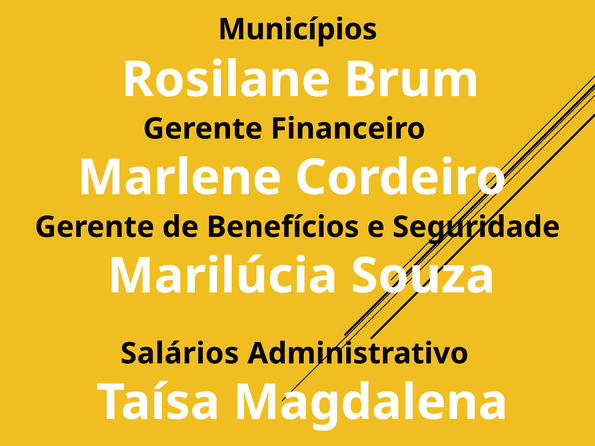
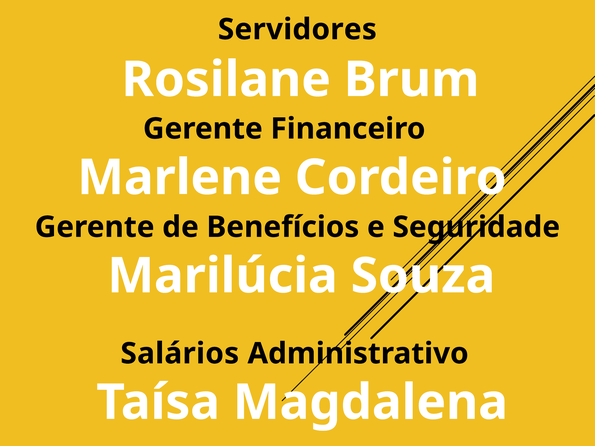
Municípios: Municípios -> Servidores (297, 29)
